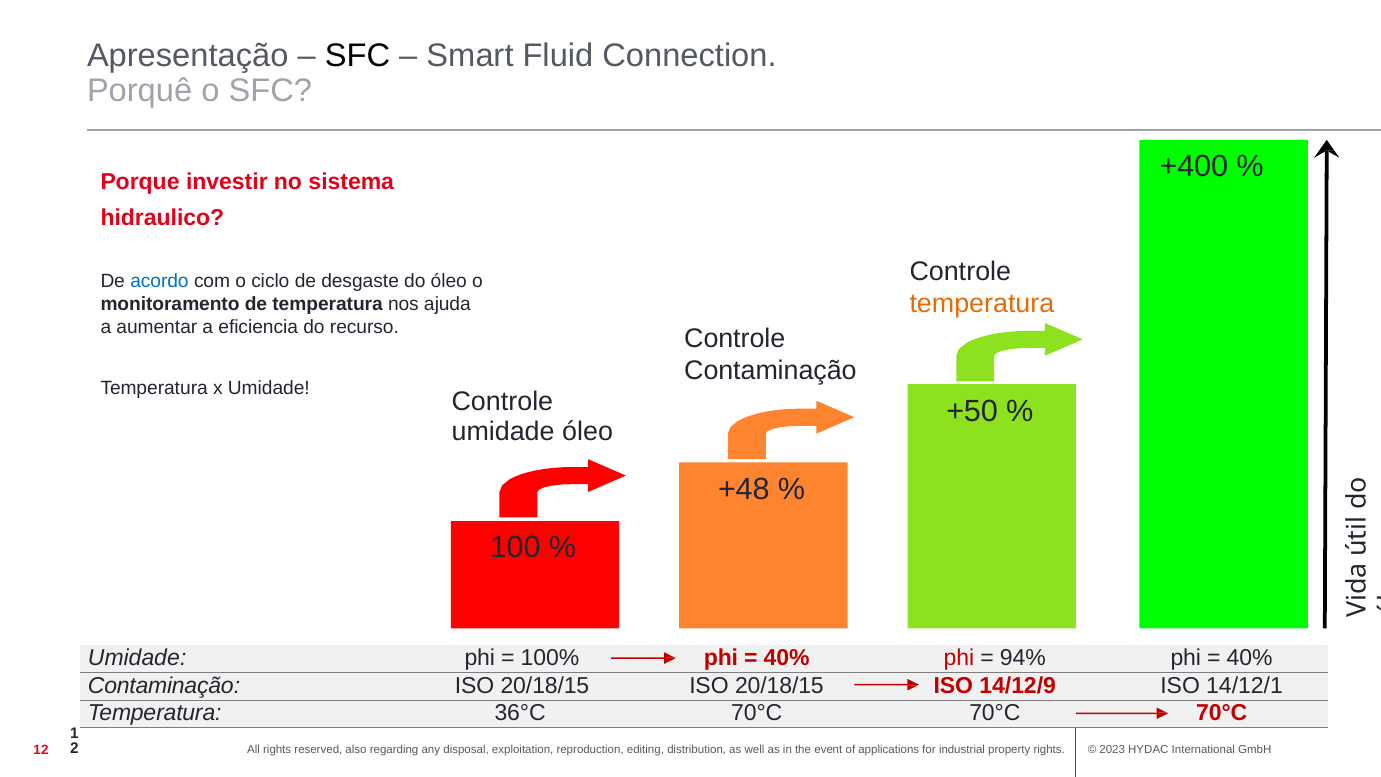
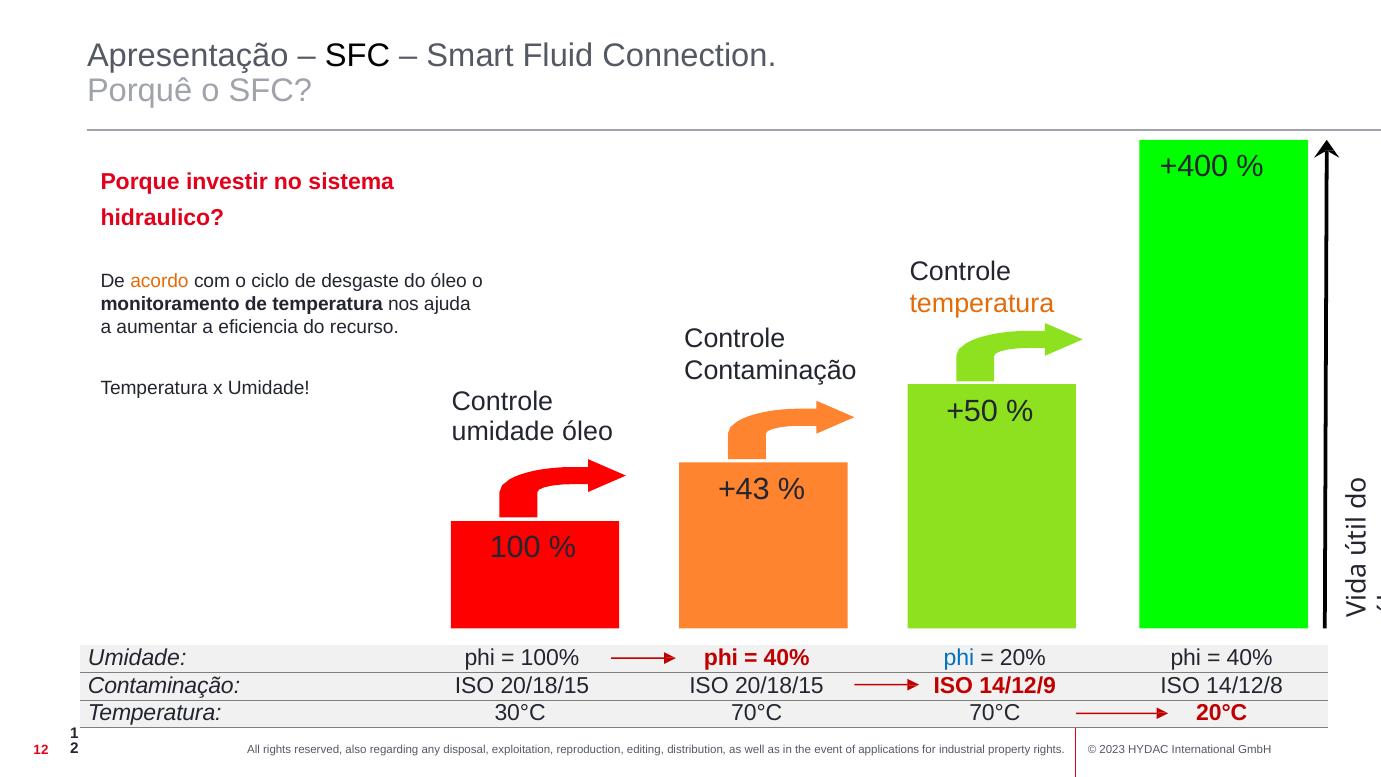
acordo colour: blue -> orange (159, 281)
+48: +48 -> +43 (744, 489)
phi colour: red -> blue (959, 658)
94%: 94% -> 20% (1023, 658)
14/12/1: 14/12/1 -> 14/12/8 (1245, 686)
36°C: 36°C -> 30°C (520, 713)
70°C 70°C 70°C: 70°C -> 20°C (1222, 713)
